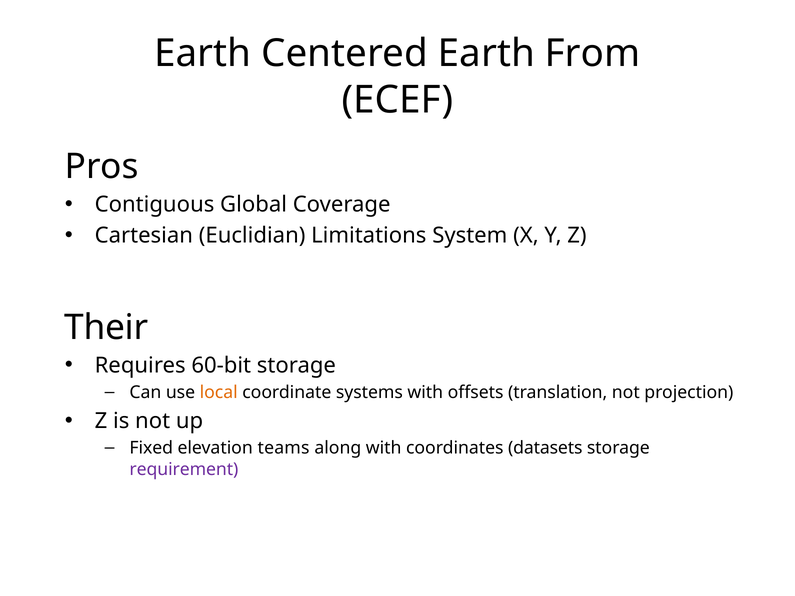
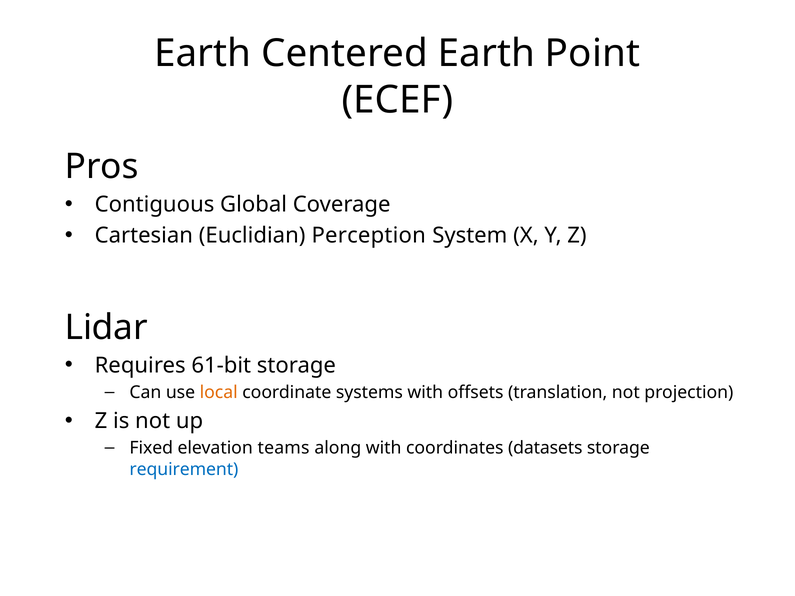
From: From -> Point (593, 54)
Limitations: Limitations -> Perception (369, 236)
Their: Their -> Lidar (106, 328)
60-bit: 60-bit -> 61-bit (221, 366)
requirement colour: purple -> blue (184, 469)
